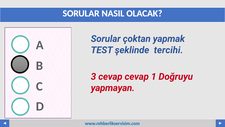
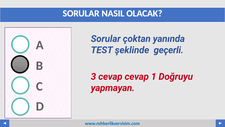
yapmak: yapmak -> yanında (169, 39)
tercihi: tercihi -> geçerli (169, 50)
